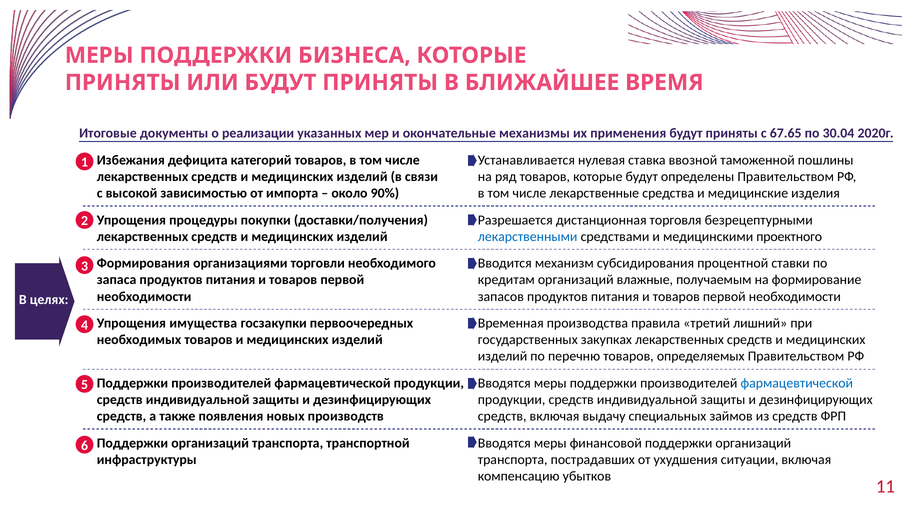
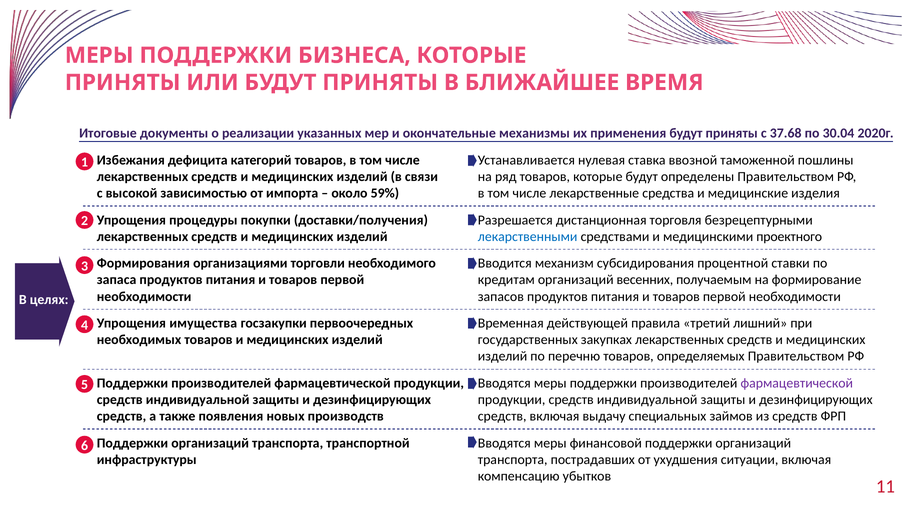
67.65: 67.65 -> 37.68 (786, 134)
90%: 90% -> 59% (385, 193)
влажные: влажные -> весенних (645, 280)
производства: производства -> действующей (587, 324)
фармацевтической colour: blue -> purple (797, 384)
